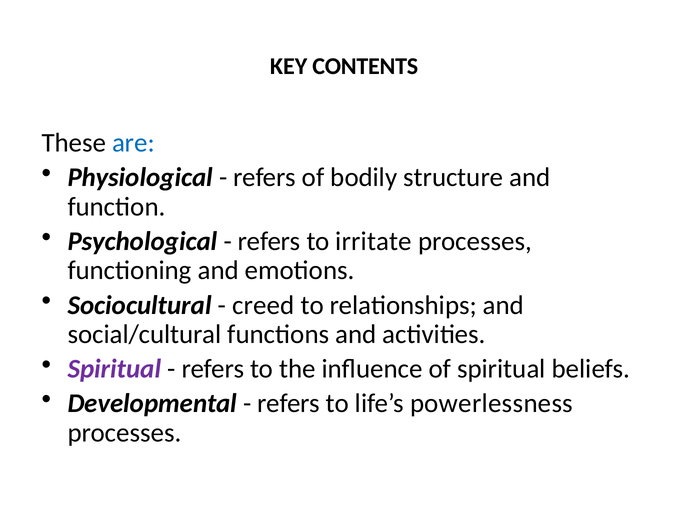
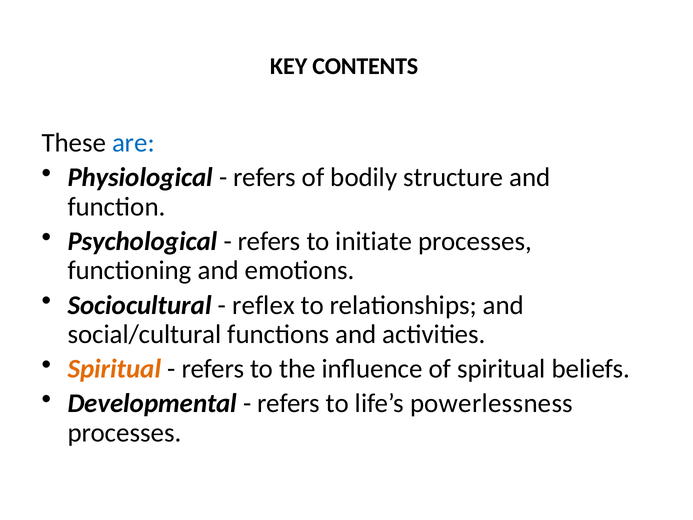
irritate: irritate -> initiate (374, 241)
creed: creed -> reflex (263, 305)
Spiritual colour: purple -> orange (114, 369)
